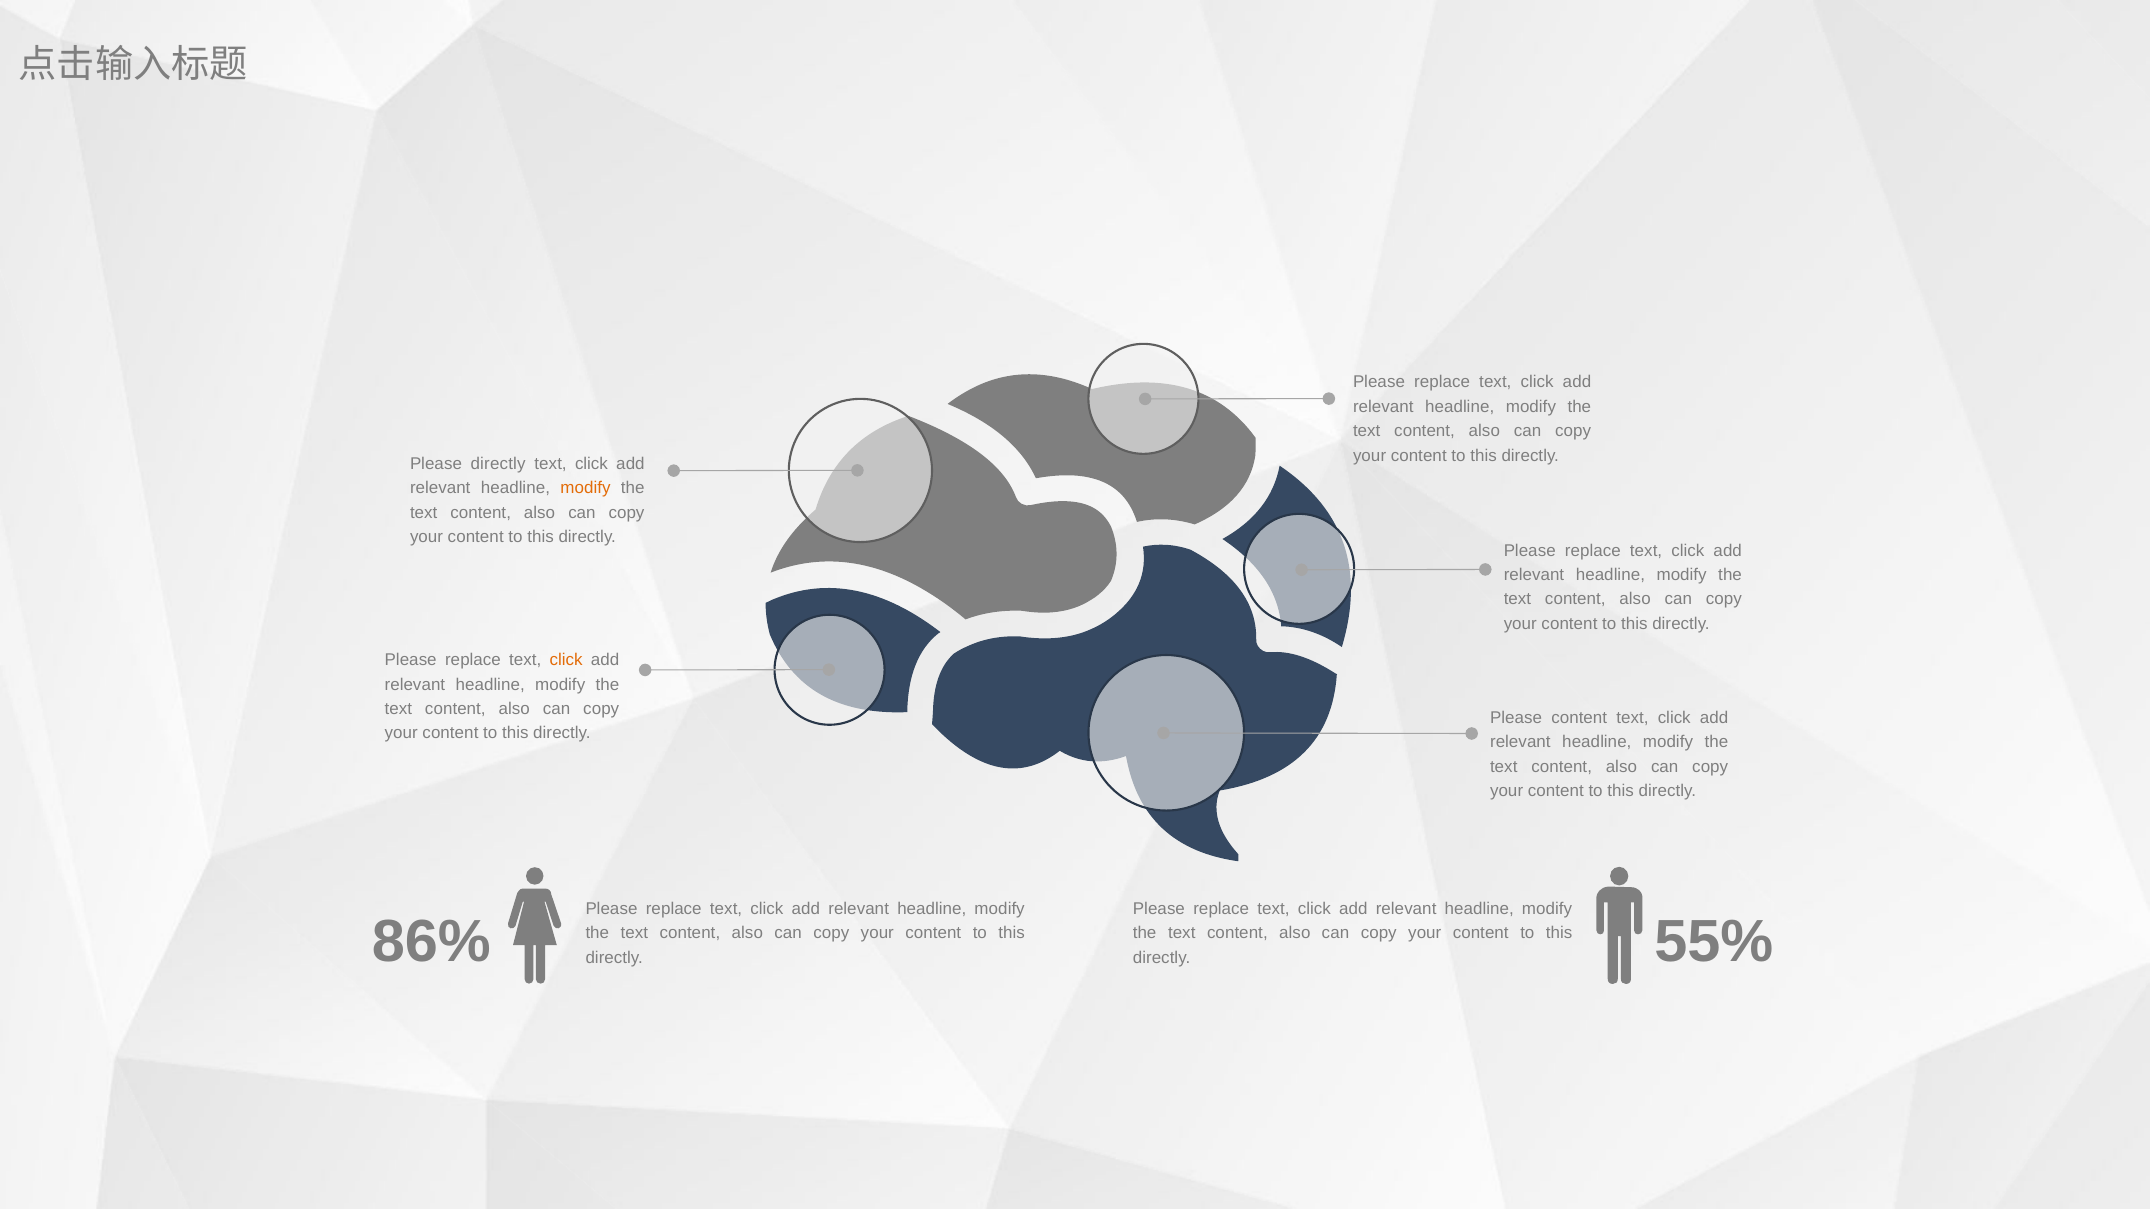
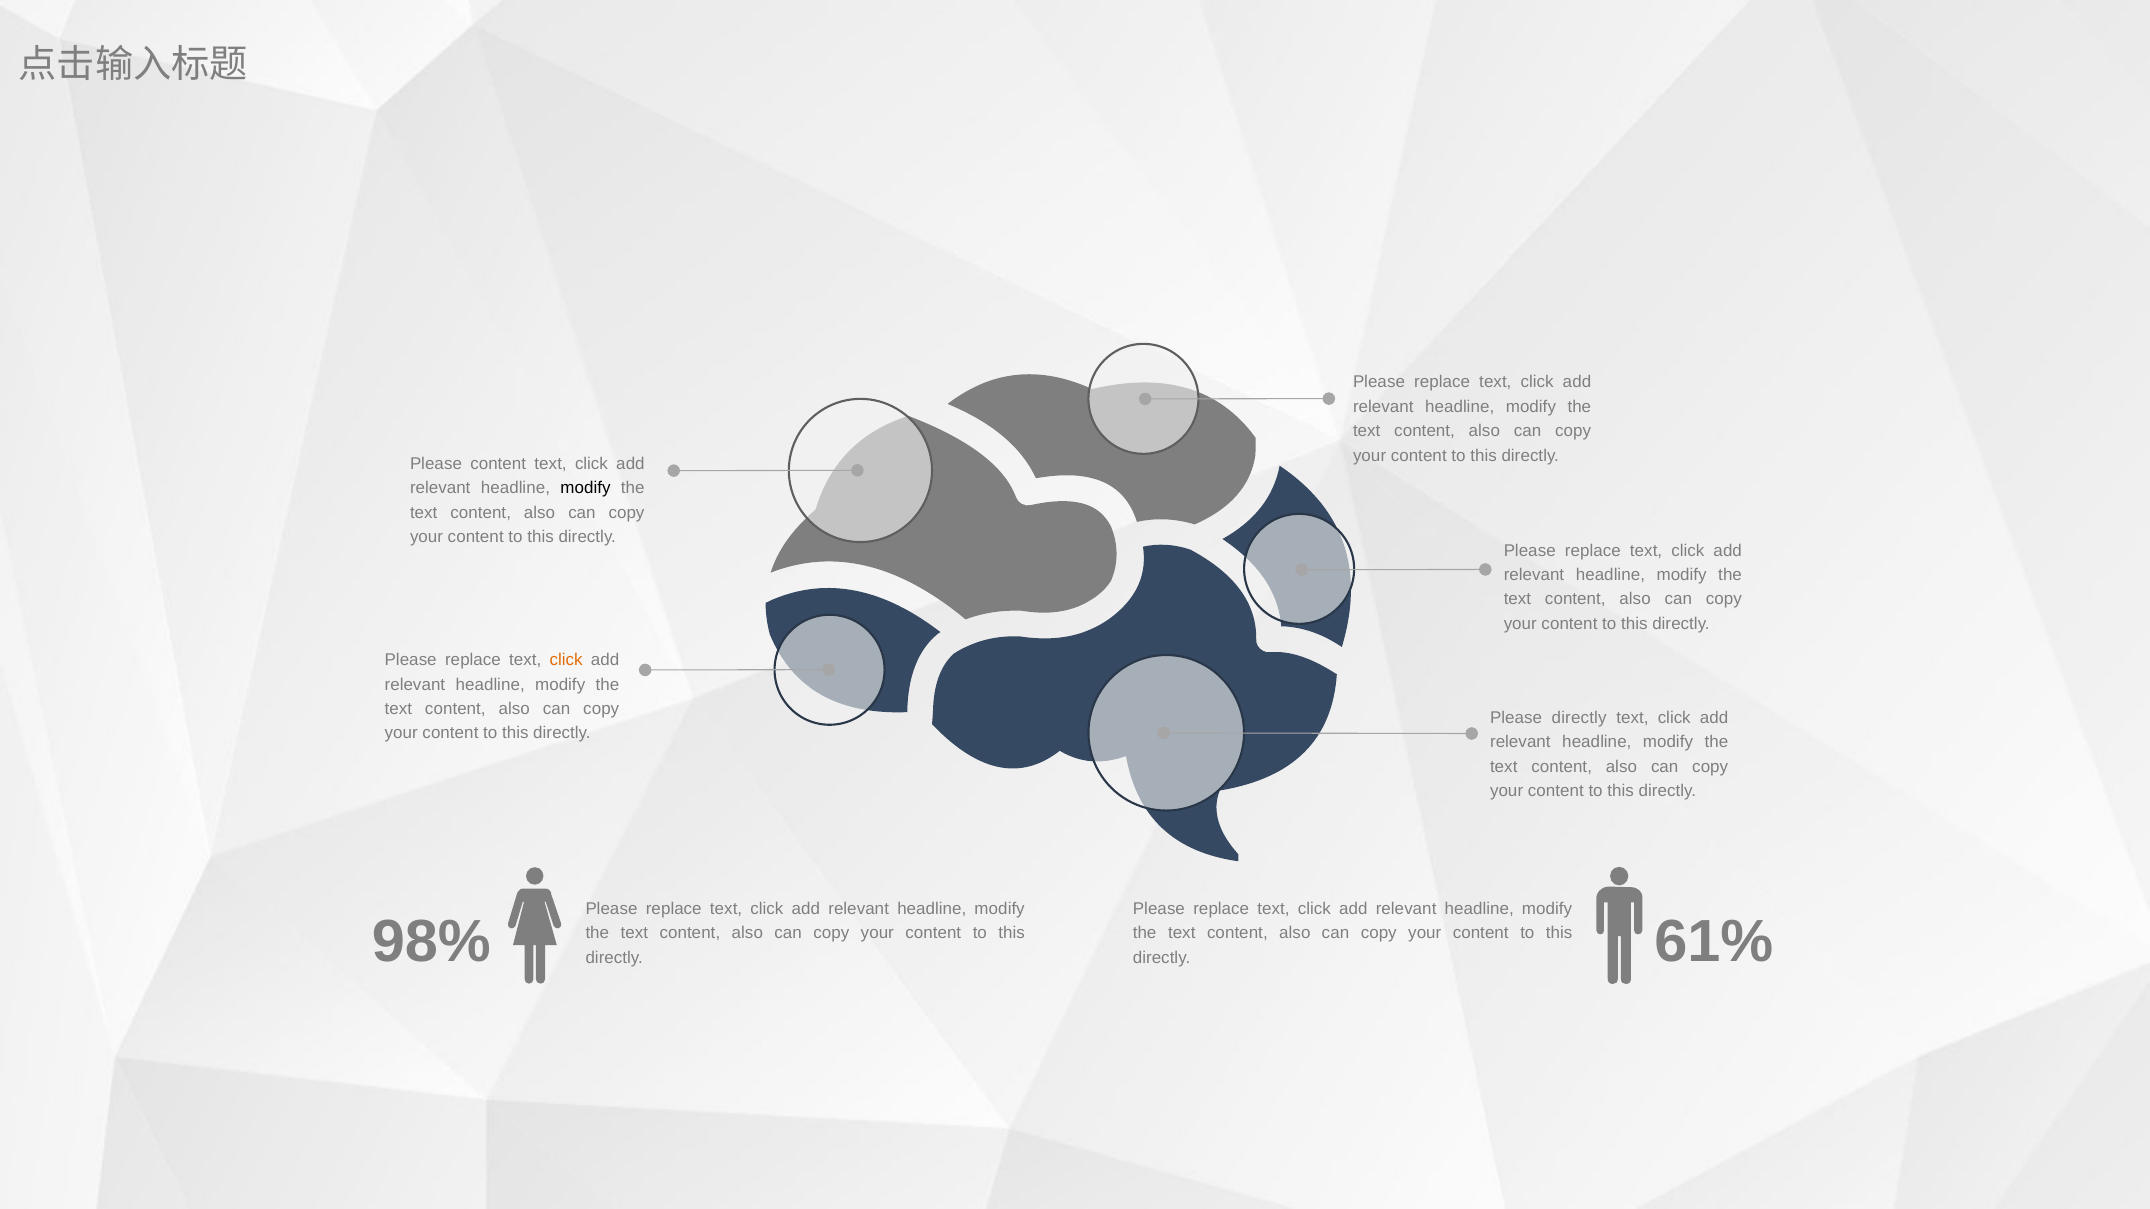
Please directly: directly -> content (498, 464)
modify colour: orange -> black (586, 488)
Please content: content -> directly (1579, 718)
86%: 86% -> 98% (431, 942)
55%: 55% -> 61% (1714, 942)
